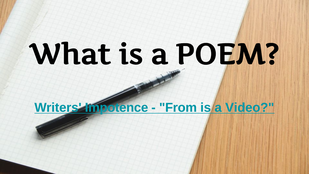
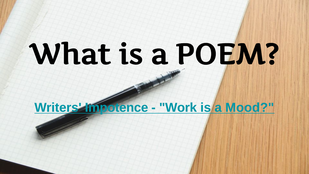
From: From -> Work (178, 107)
Video: Video -> Mood (250, 107)
